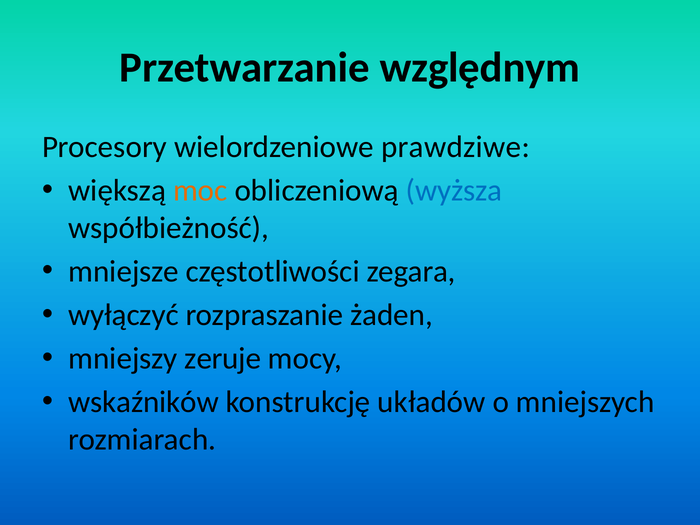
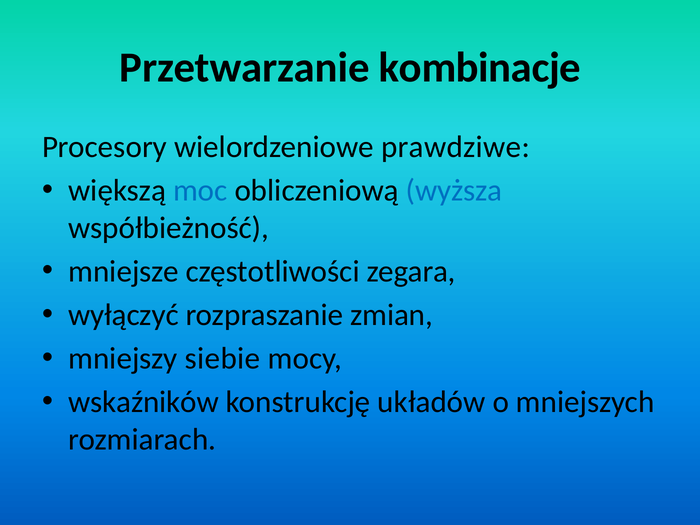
względnym: względnym -> kombinacje (480, 68)
moc colour: orange -> blue (200, 190)
żaden: żaden -> zmian (392, 315)
zeruje: zeruje -> siebie (222, 358)
